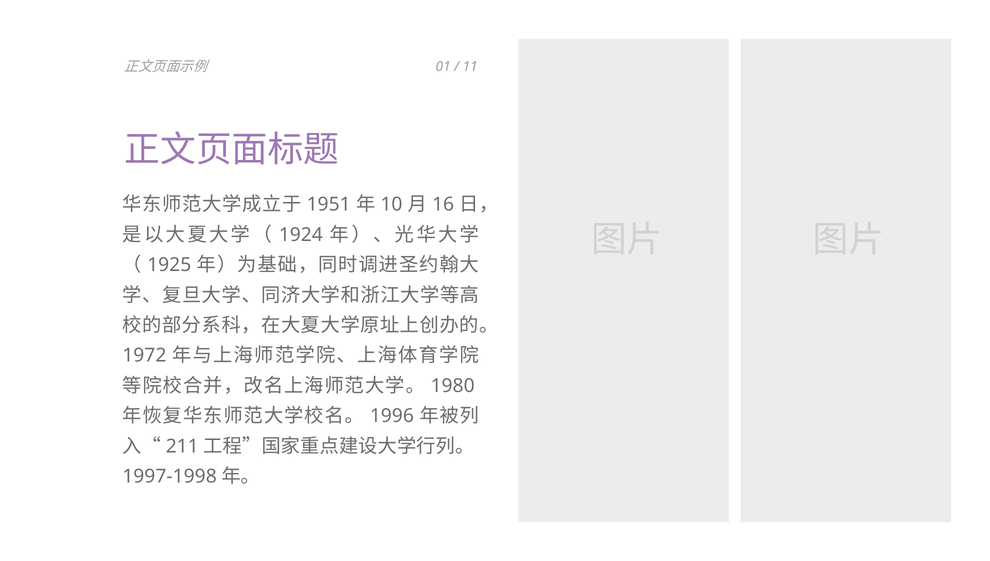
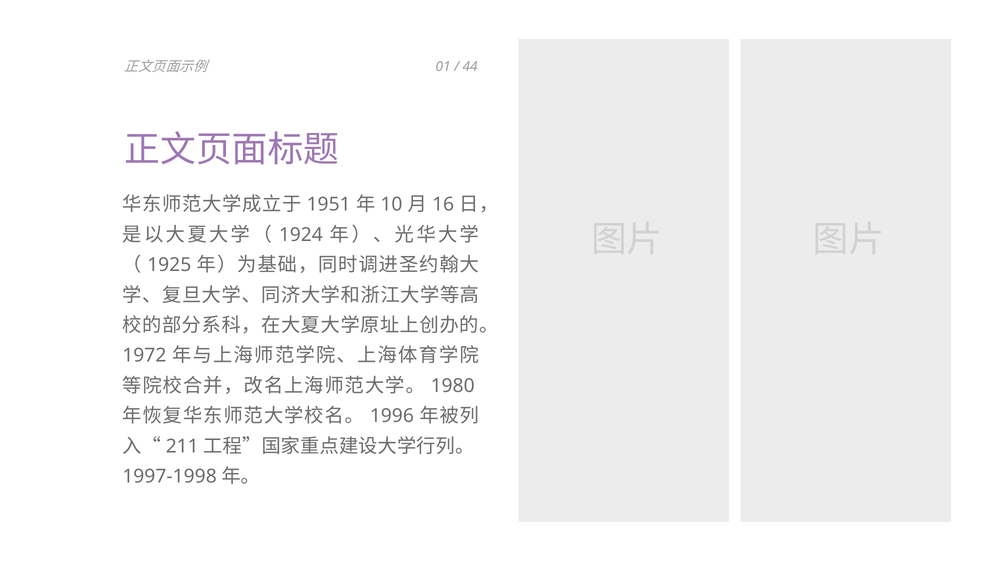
11: 11 -> 44 (470, 67)
